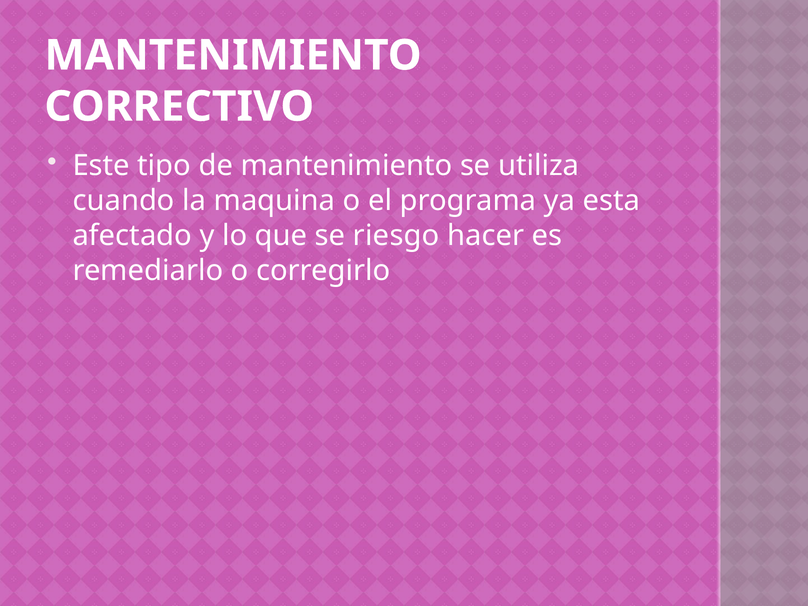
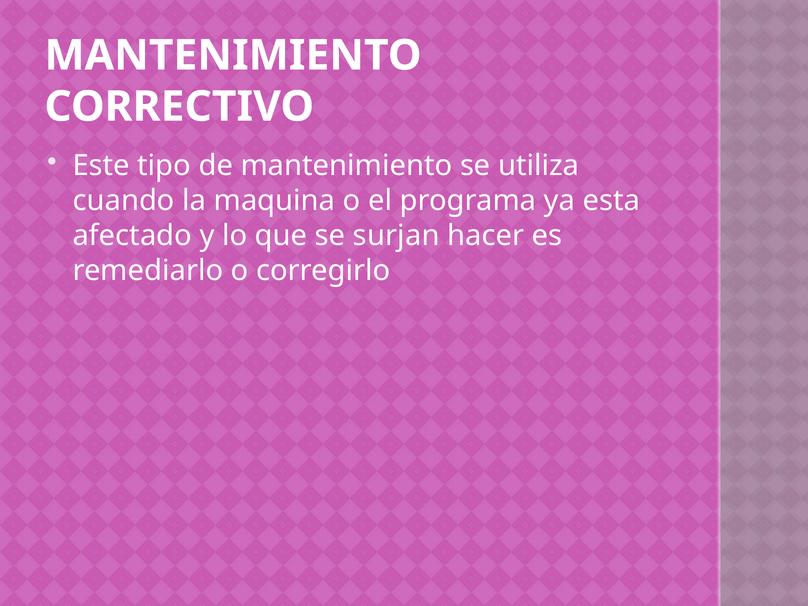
riesgo: riesgo -> surjan (396, 236)
